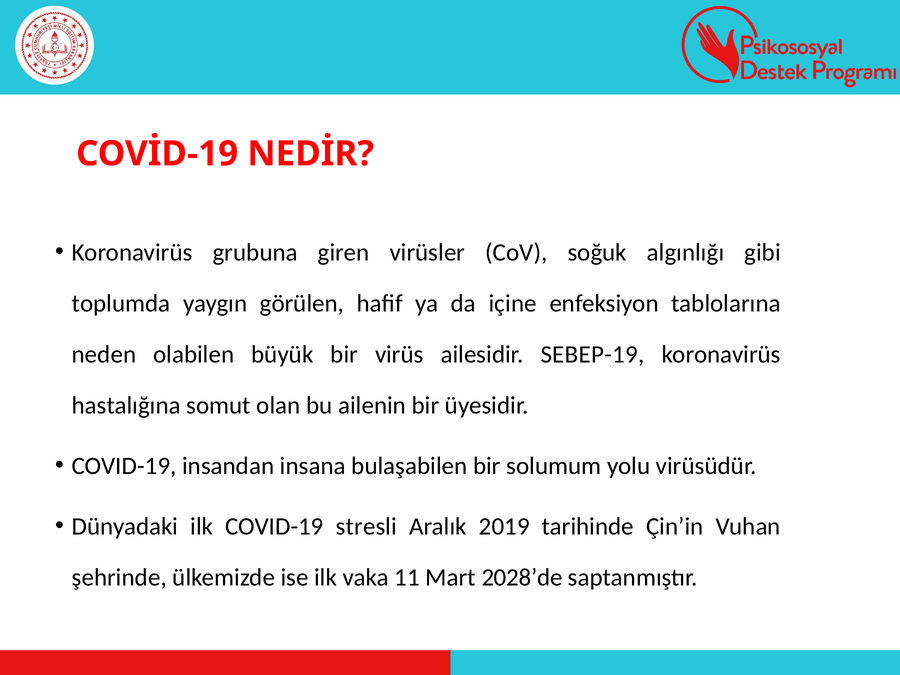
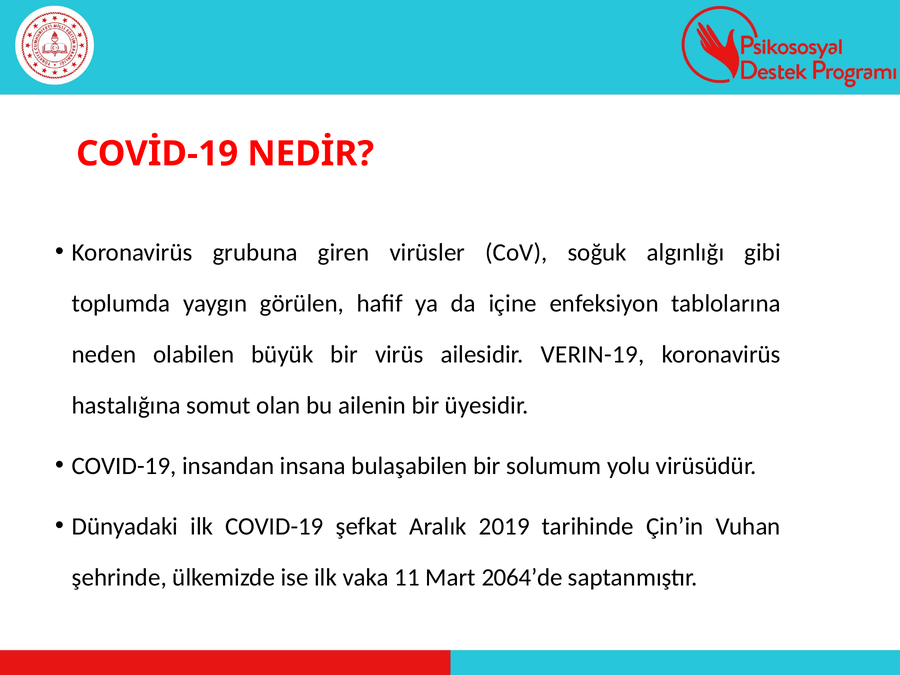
SEBEP-19: SEBEP-19 -> VERIN-19 (593, 354)
stresli: stresli -> şefkat (367, 526)
2028’de: 2028’de -> 2064’de (522, 577)
